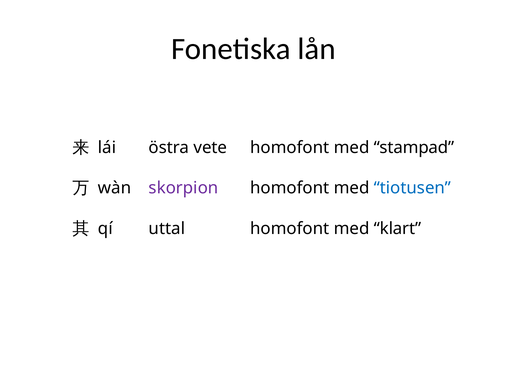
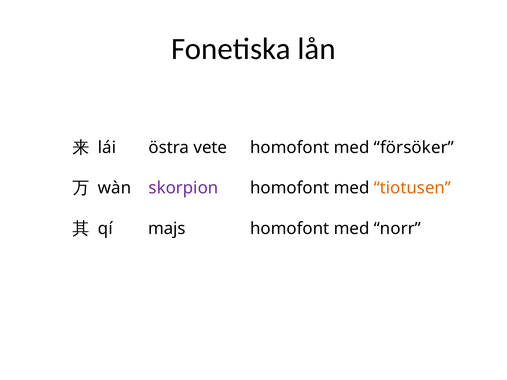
stampad: stampad -> försöker (414, 148)
tiotusen colour: blue -> orange (412, 188)
uttal: uttal -> majs (167, 229)
klart: klart -> norr (397, 229)
